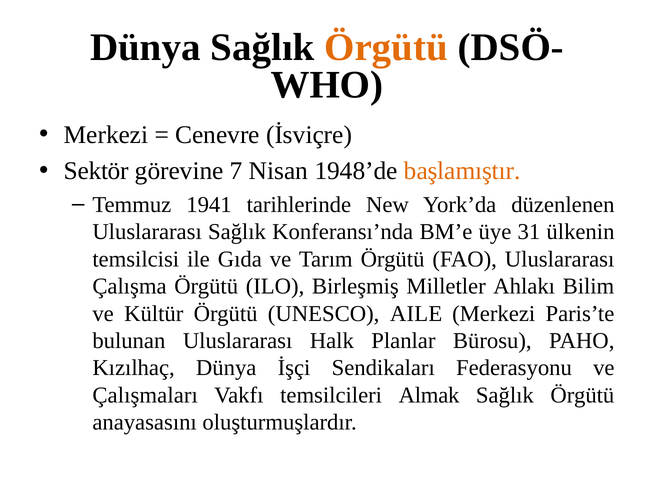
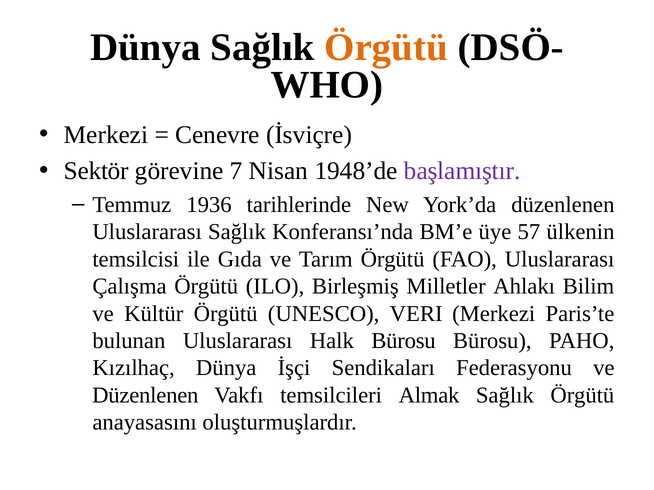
başlamıştır colour: orange -> purple (462, 171)
1941: 1941 -> 1936 (209, 205)
31: 31 -> 57 (529, 232)
AILE: AILE -> VERI (416, 314)
Halk Planlar: Planlar -> Bürosu (404, 341)
Çalışmaları: Çalışmaları -> Düzenlenen (145, 396)
